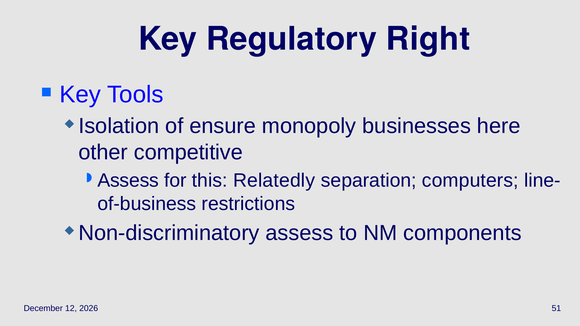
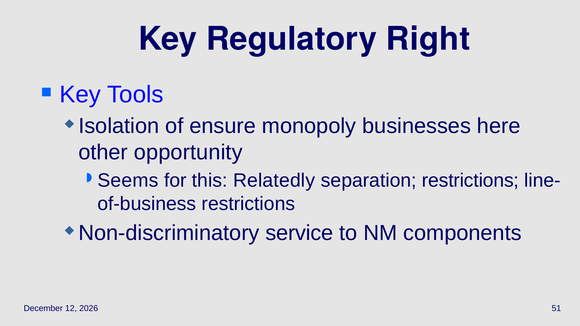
competitive: competitive -> opportunity (188, 152)
Assess: Assess -> Seems (128, 181)
separation computers: computers -> restrictions (470, 181)
Non-discriminatory assess: assess -> service (299, 233)
